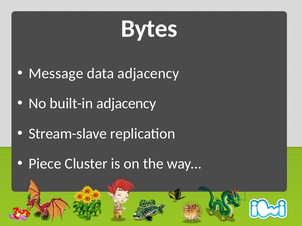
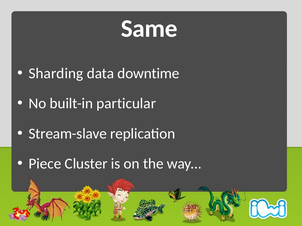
Bytes: Bytes -> Same (149, 29)
Message: Message -> Sharding (56, 74)
data adjacency: adjacency -> downtime (148, 74)
built-in adjacency: adjacency -> particular (126, 104)
